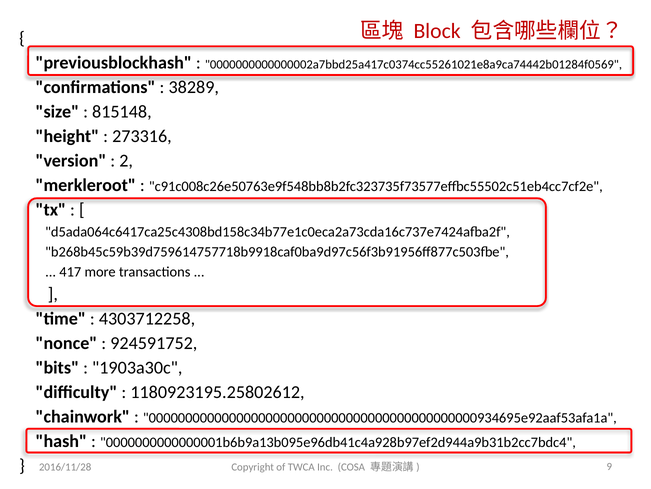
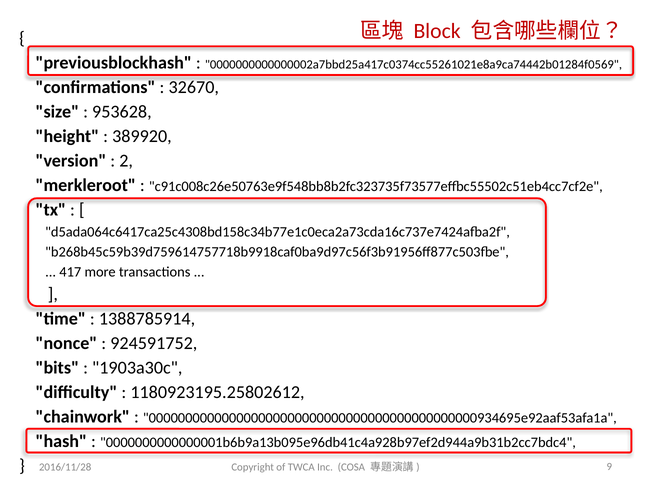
38289: 38289 -> 32670 (194, 87)
815148: 815148 -> 953628 (122, 112)
273316: 273316 -> 389920 (142, 136)
4303712258: 4303712258 -> 1388785914 (147, 318)
